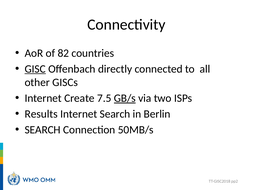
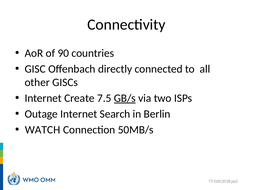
82: 82 -> 90 (63, 53)
GISC underline: present -> none (35, 69)
Results: Results -> Outage (41, 114)
SEARCH: SEARCH -> WATCH (43, 130)
